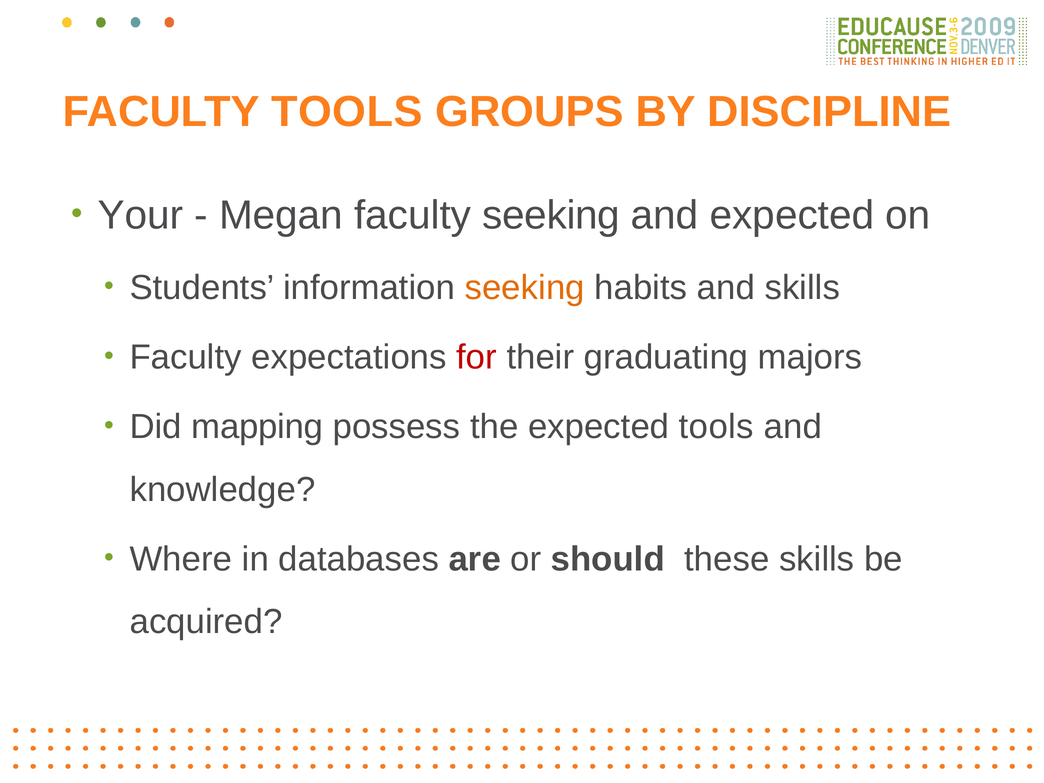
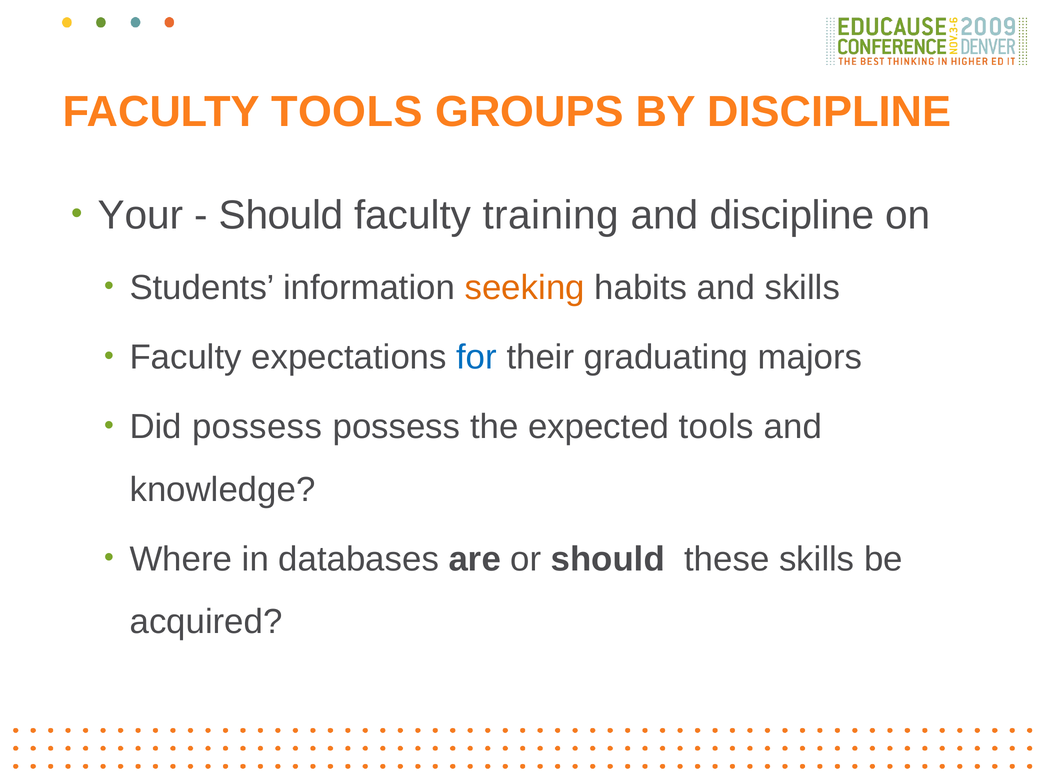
Megan: Megan -> Should (281, 215)
faculty seeking: seeking -> training (551, 215)
and expected: expected -> discipline (792, 215)
for colour: red -> blue (477, 357)
Did mapping: mapping -> possess (257, 427)
